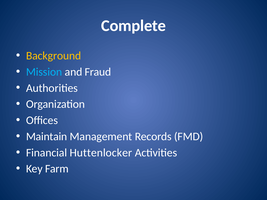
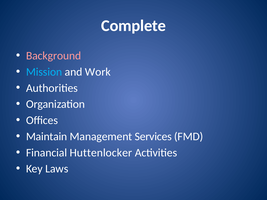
Background colour: yellow -> pink (54, 56)
Fraud: Fraud -> Work (98, 72)
Records: Records -> Services (153, 137)
Farm: Farm -> Laws (57, 169)
